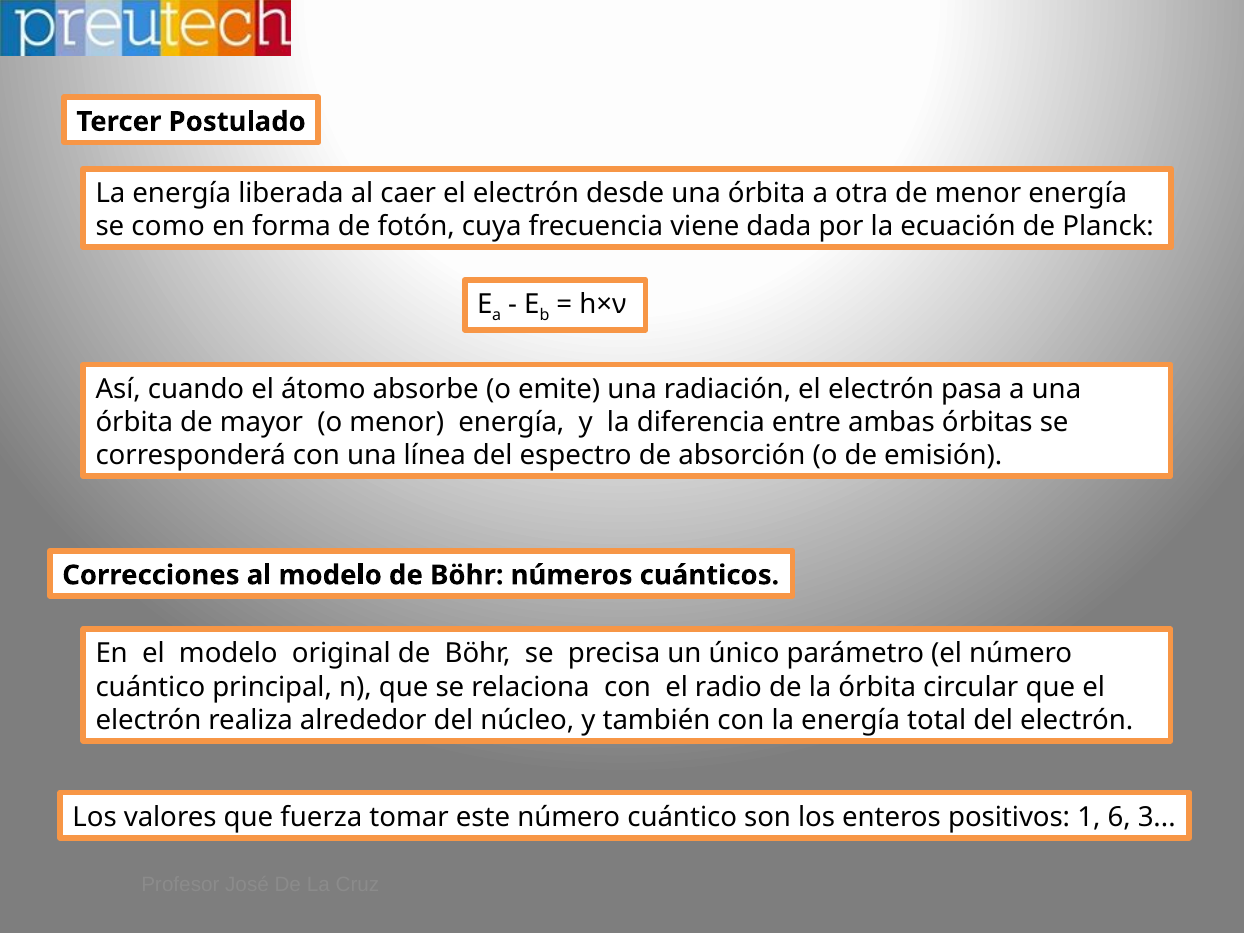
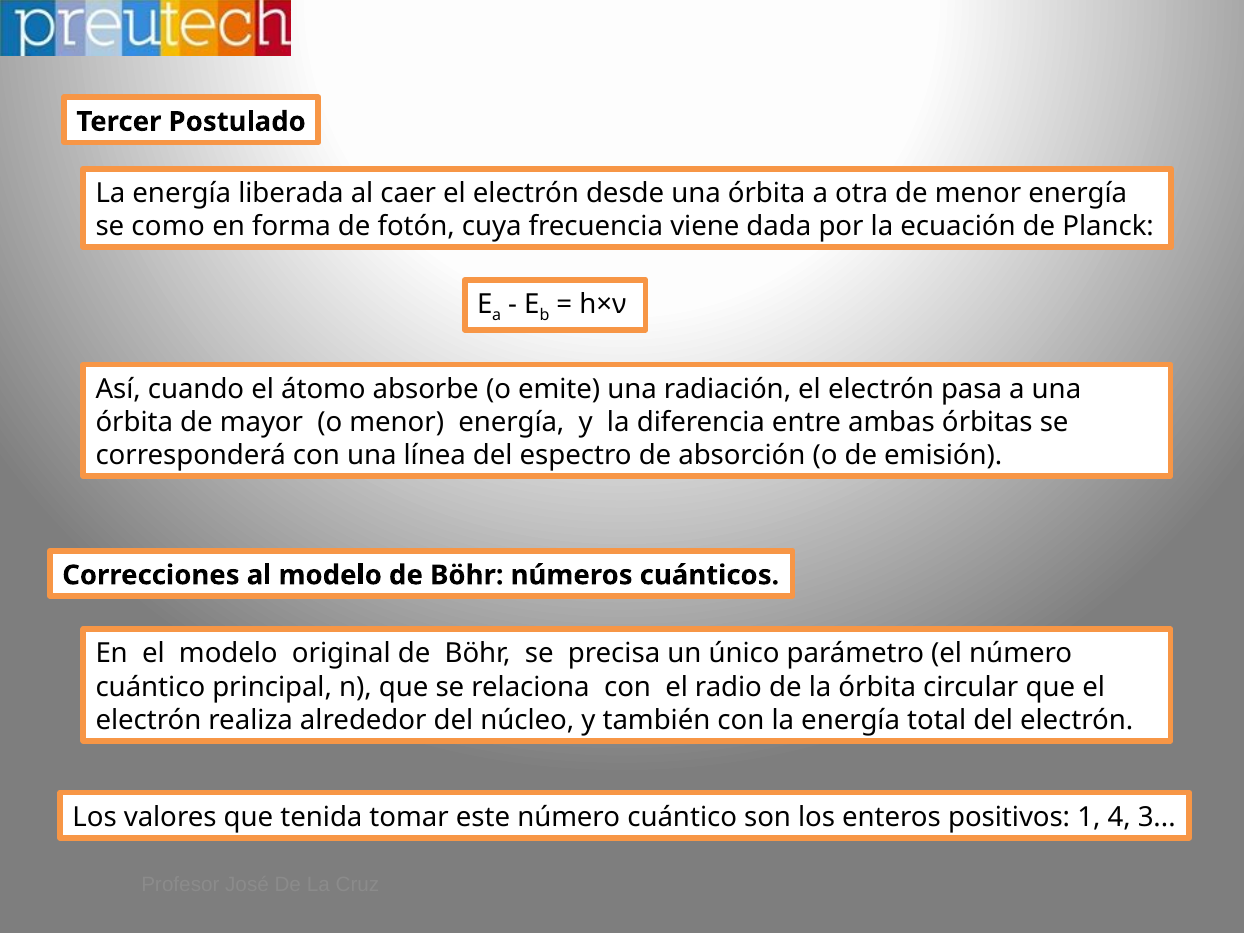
fuerza: fuerza -> tenida (321, 817)
6: 6 -> 4 (1119, 817)
